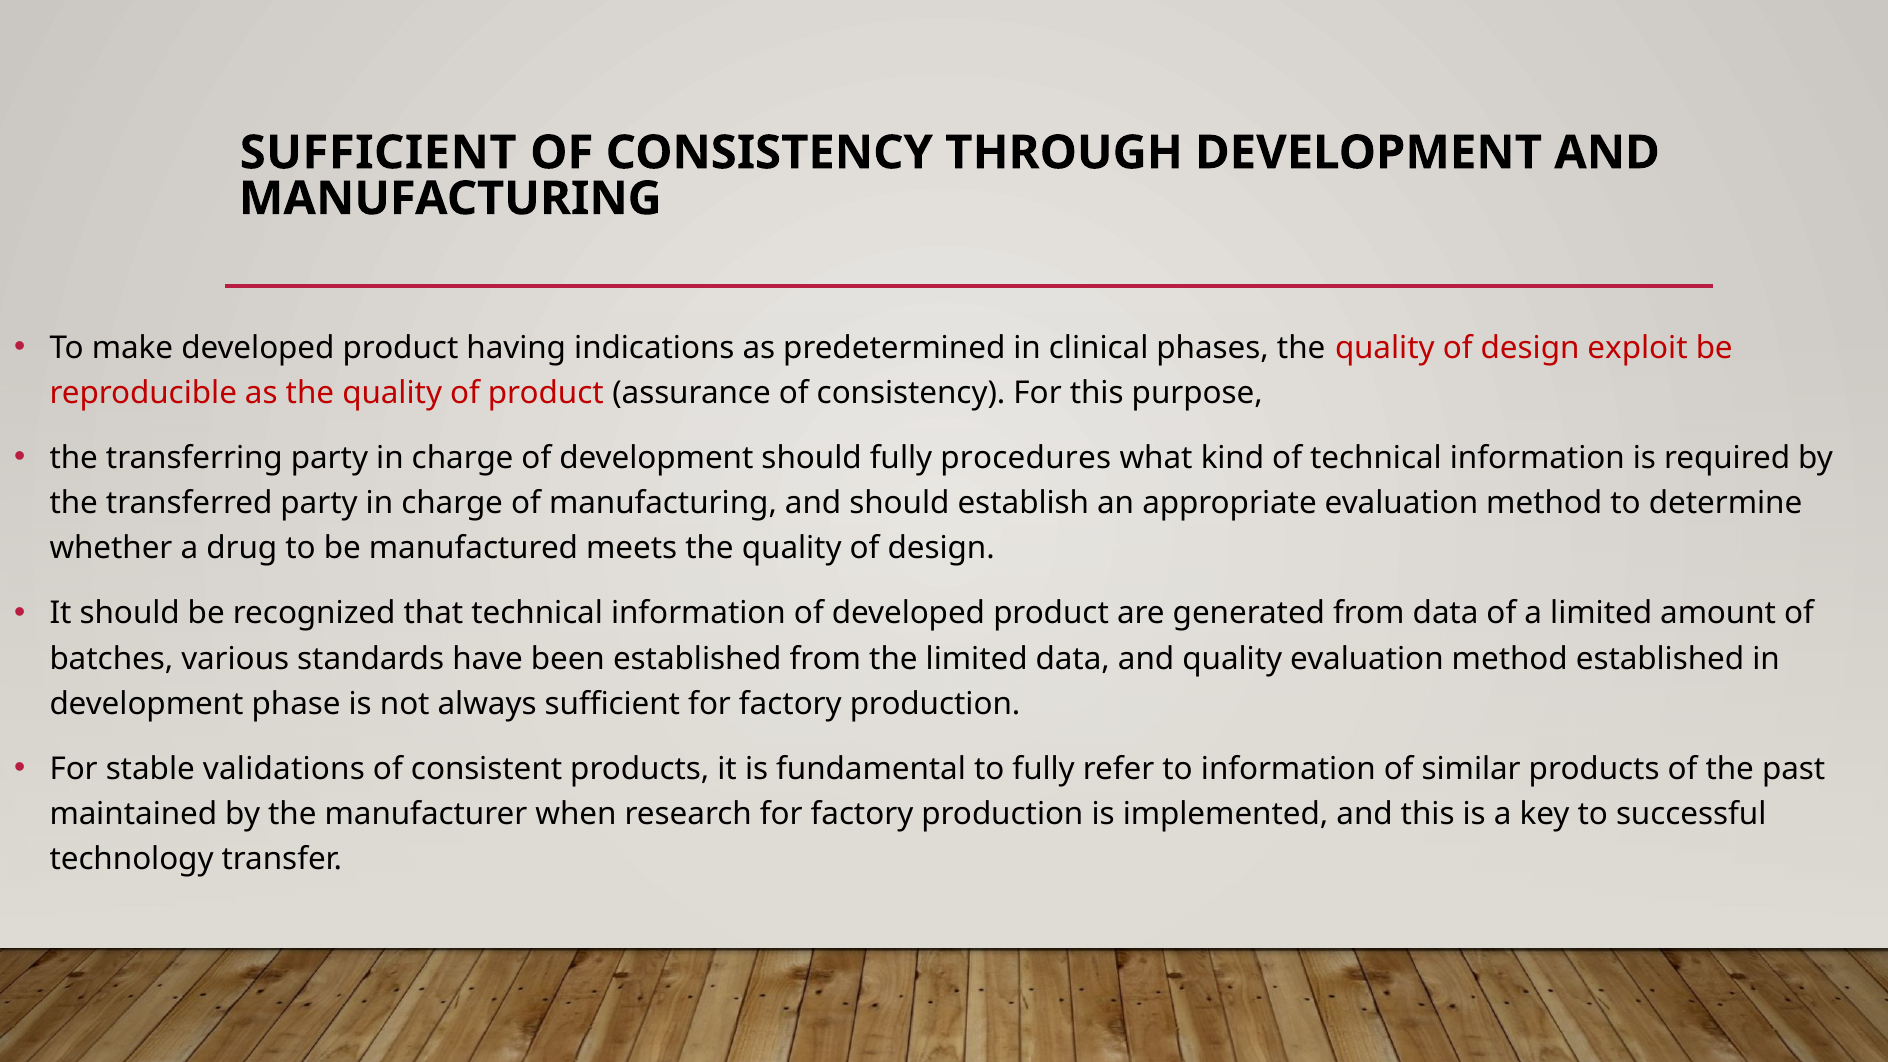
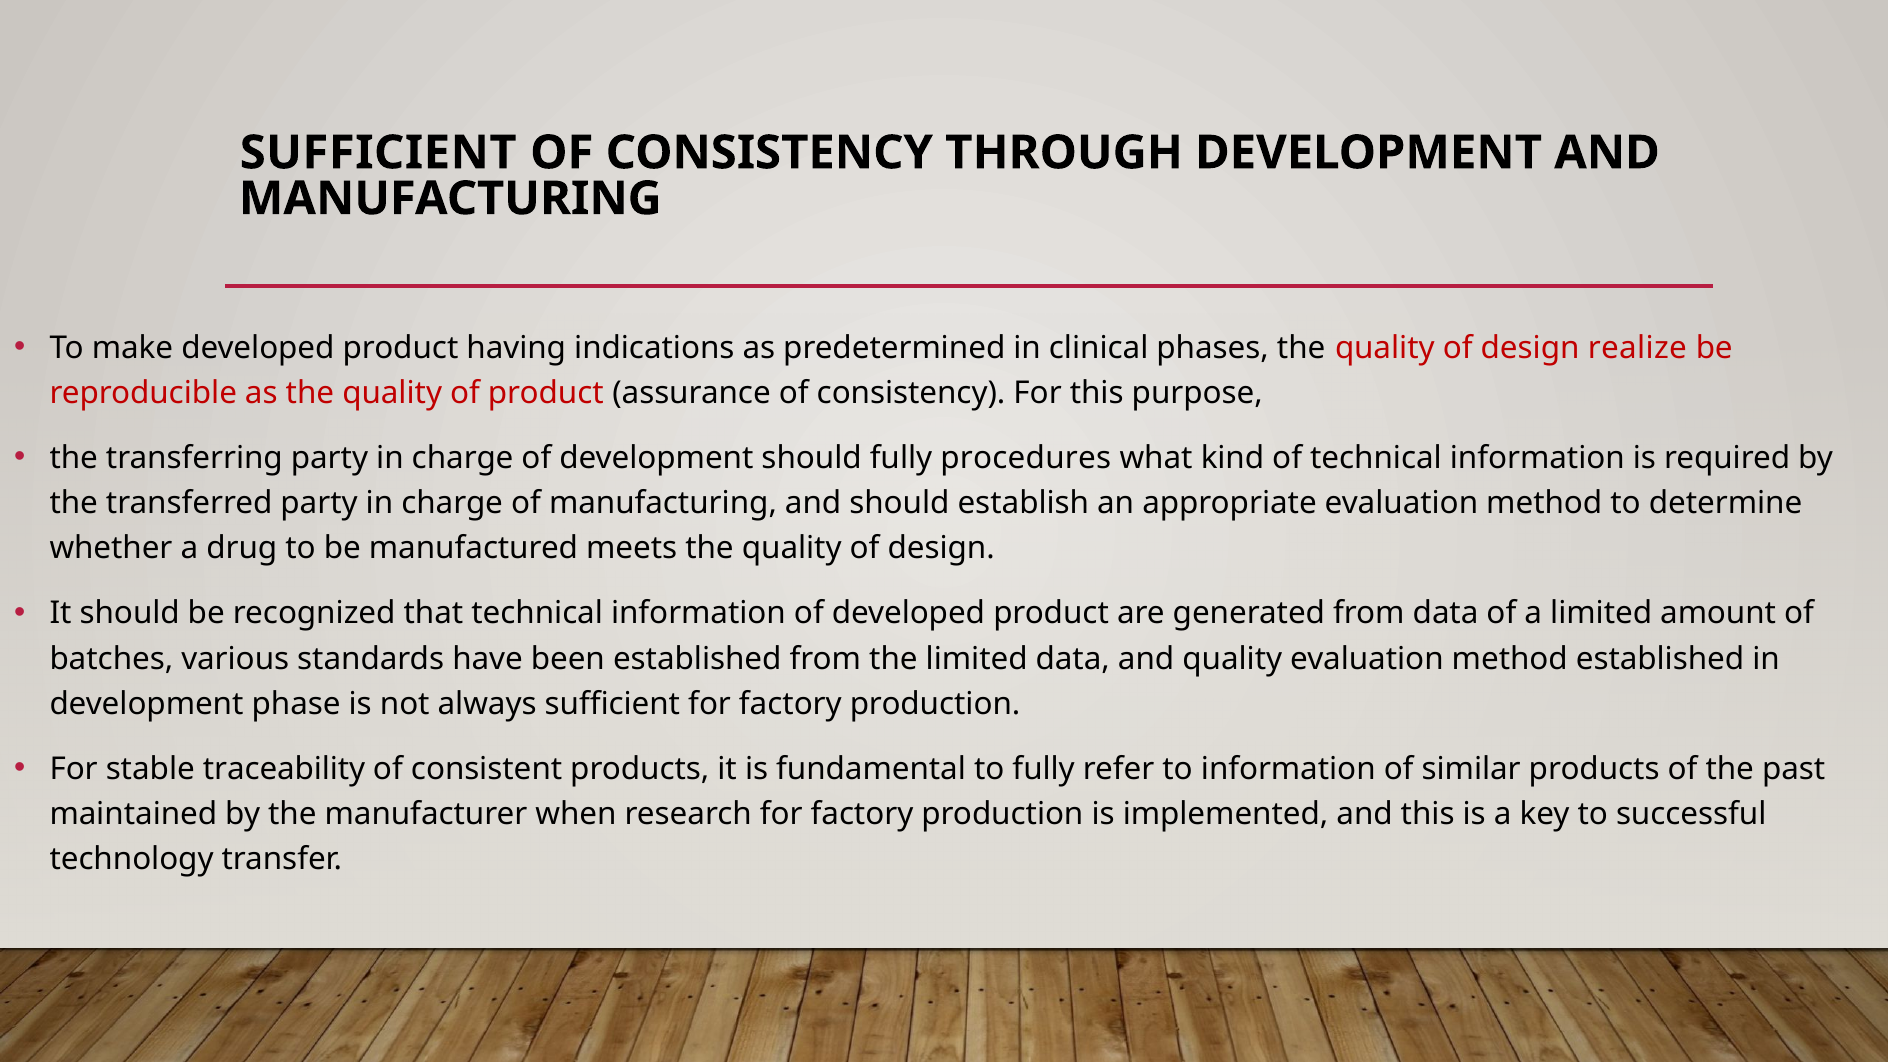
exploit: exploit -> realize (1637, 348)
validations: validations -> traceability (284, 769)
